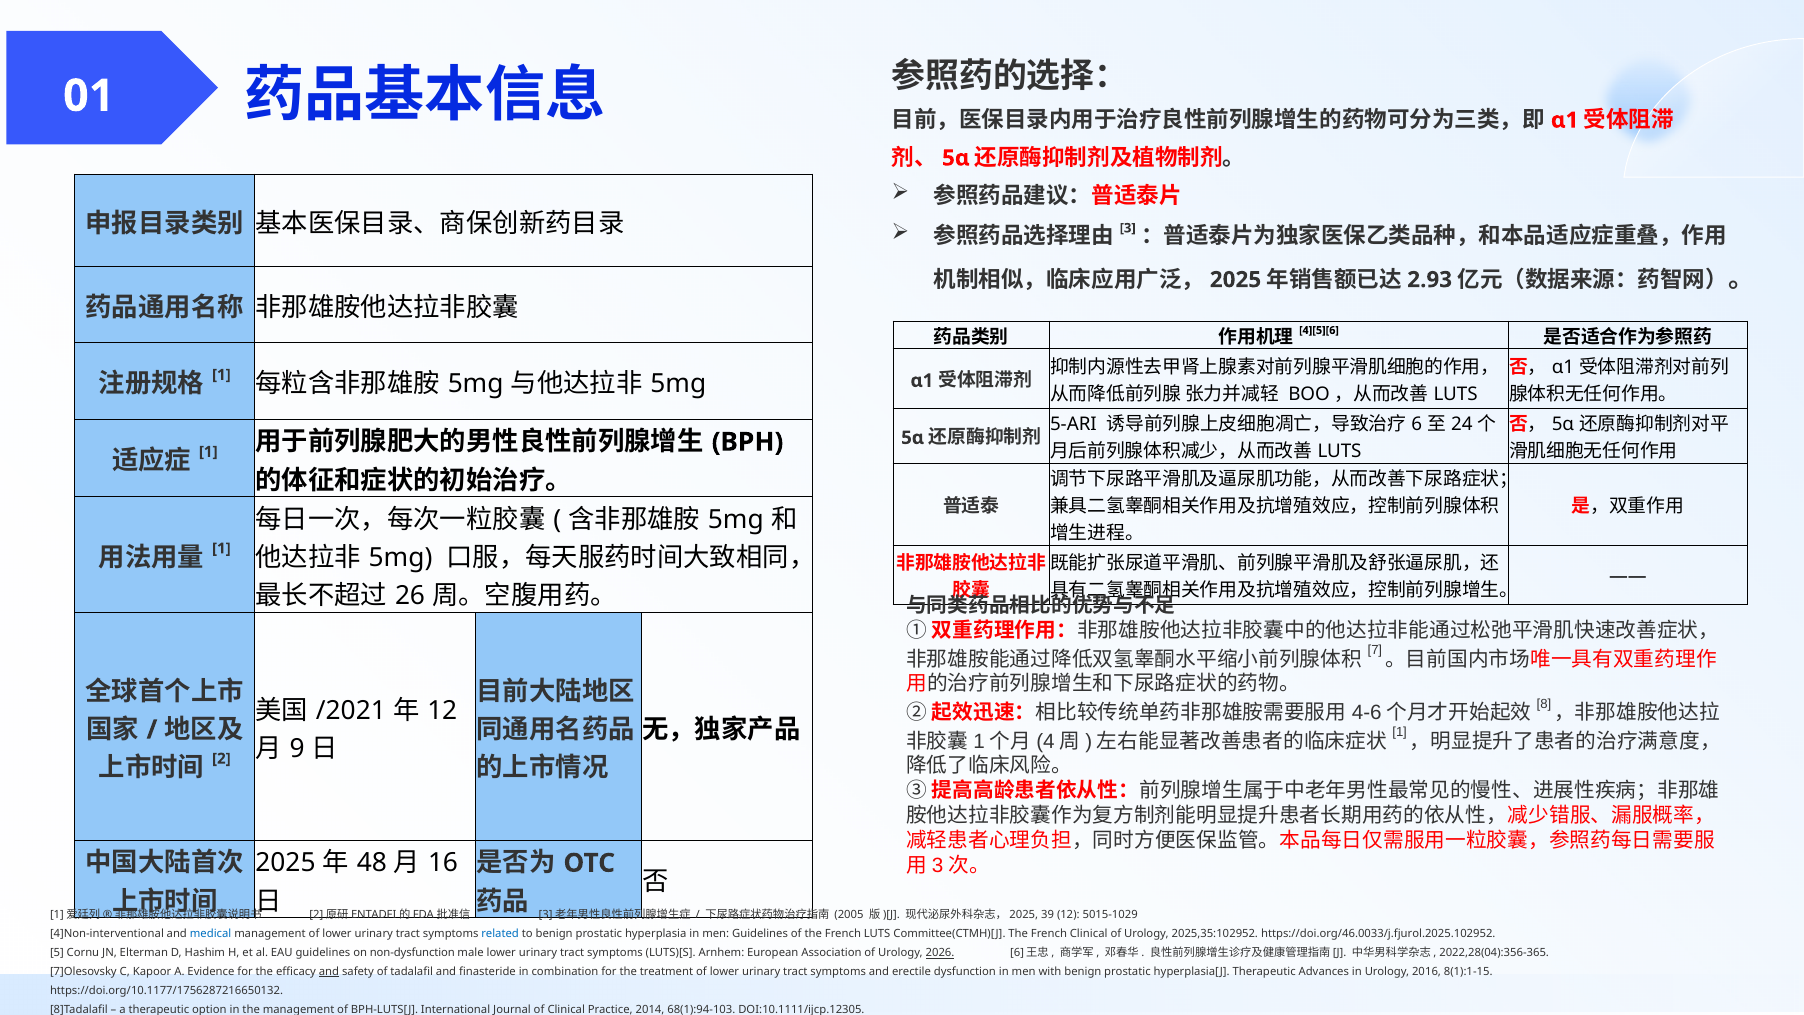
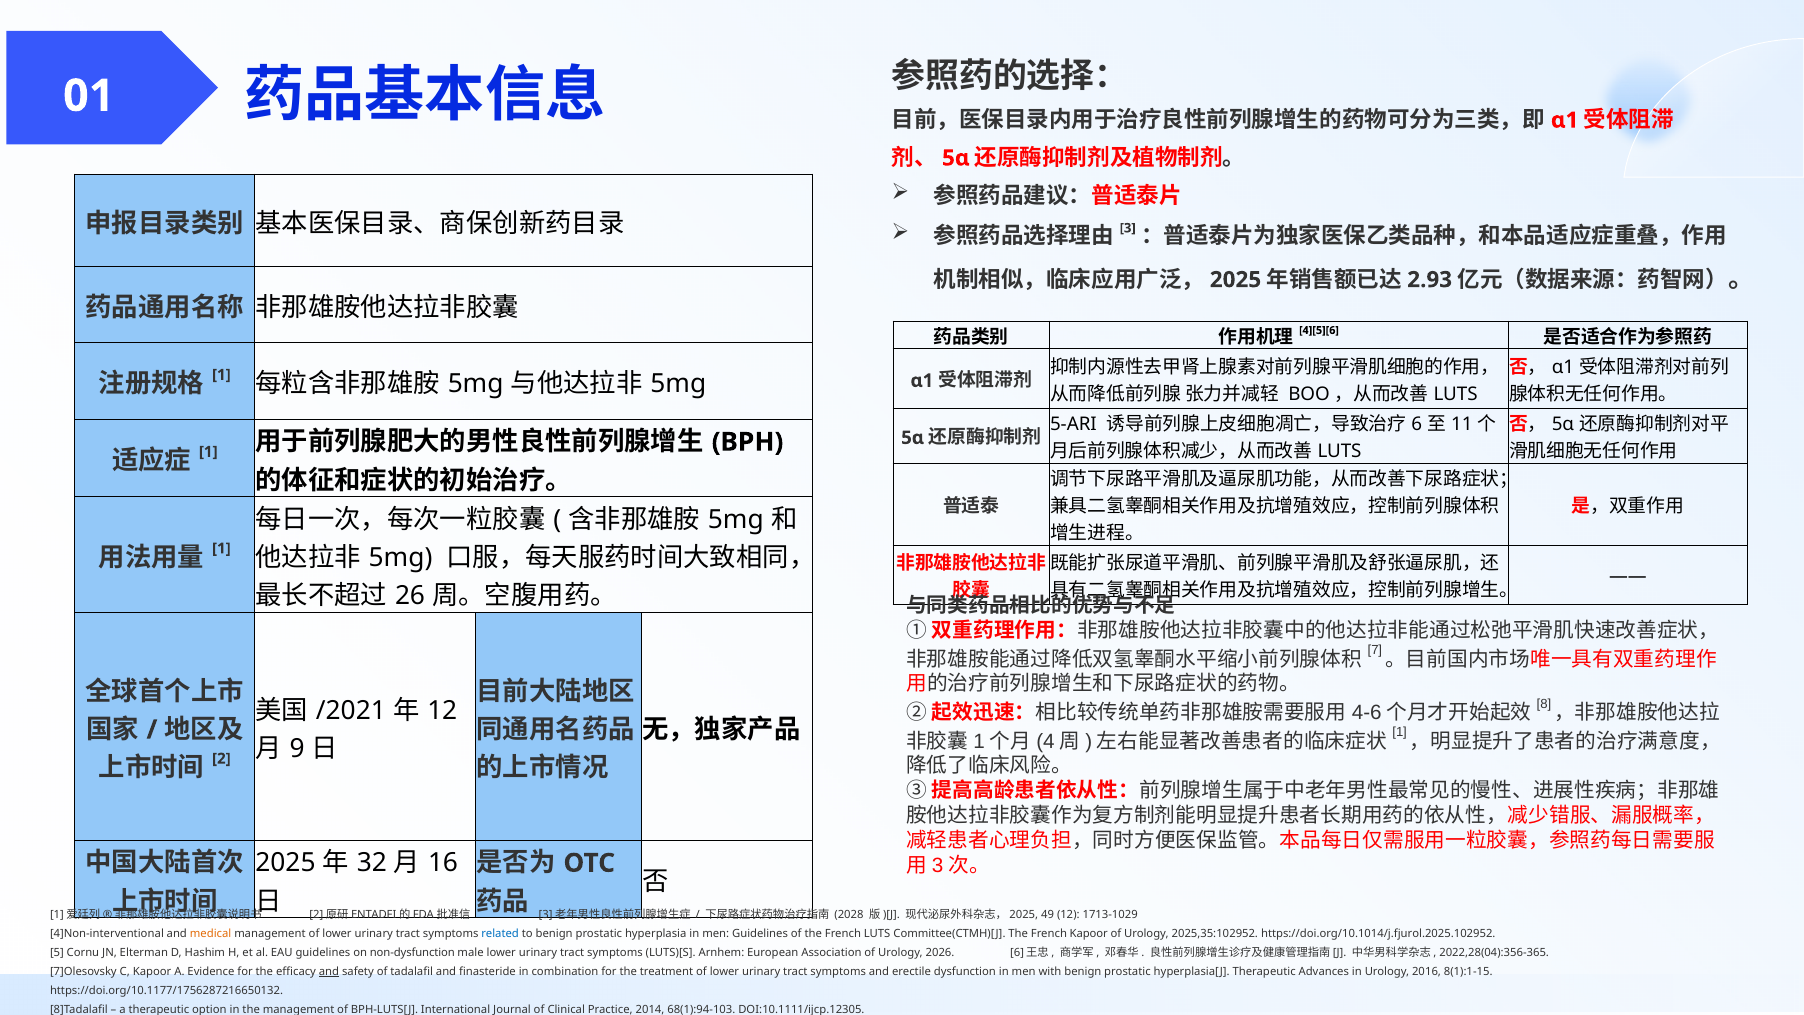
24: 24 -> 11 (1462, 424)
48: 48 -> 32 (372, 863)
2005: 2005 -> 2028 (849, 915)
39: 39 -> 49 (1048, 915)
5015-1029: 5015-1029 -> 1713-1029 (1110, 915)
medical colour: blue -> orange (211, 934)
French Clinical: Clinical -> Kapoor (1089, 934)
https://doi.org/46.0033/j.fjurol.2025.102952: https://doi.org/46.0033/j.fjurol.2025.102952 -> https://doi.org/10.1014/j.fjurol.2025.102952 (1378, 934)
2026 underline: present -> none (940, 953)
